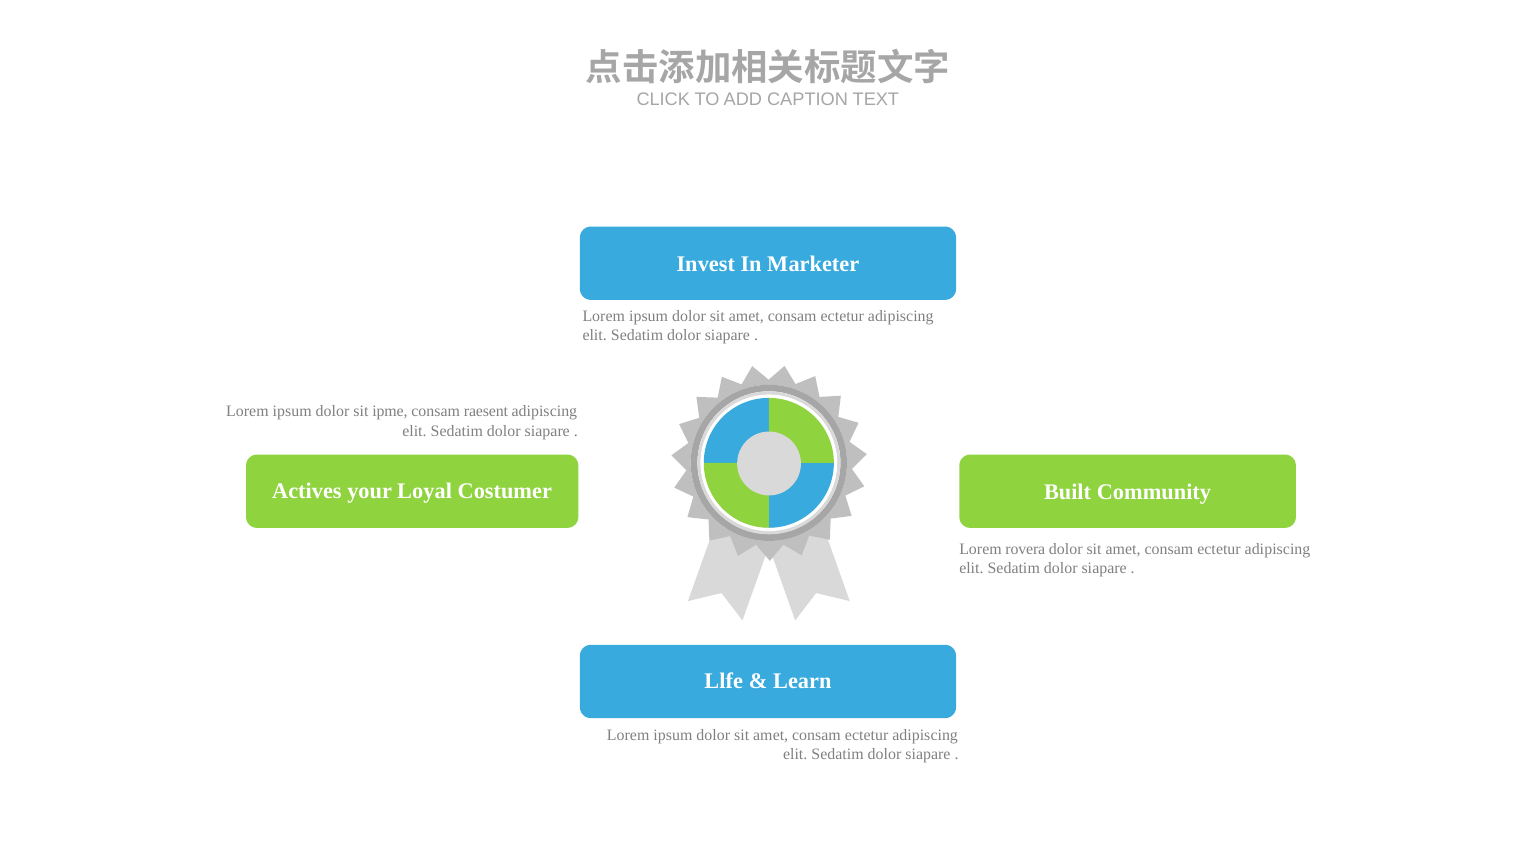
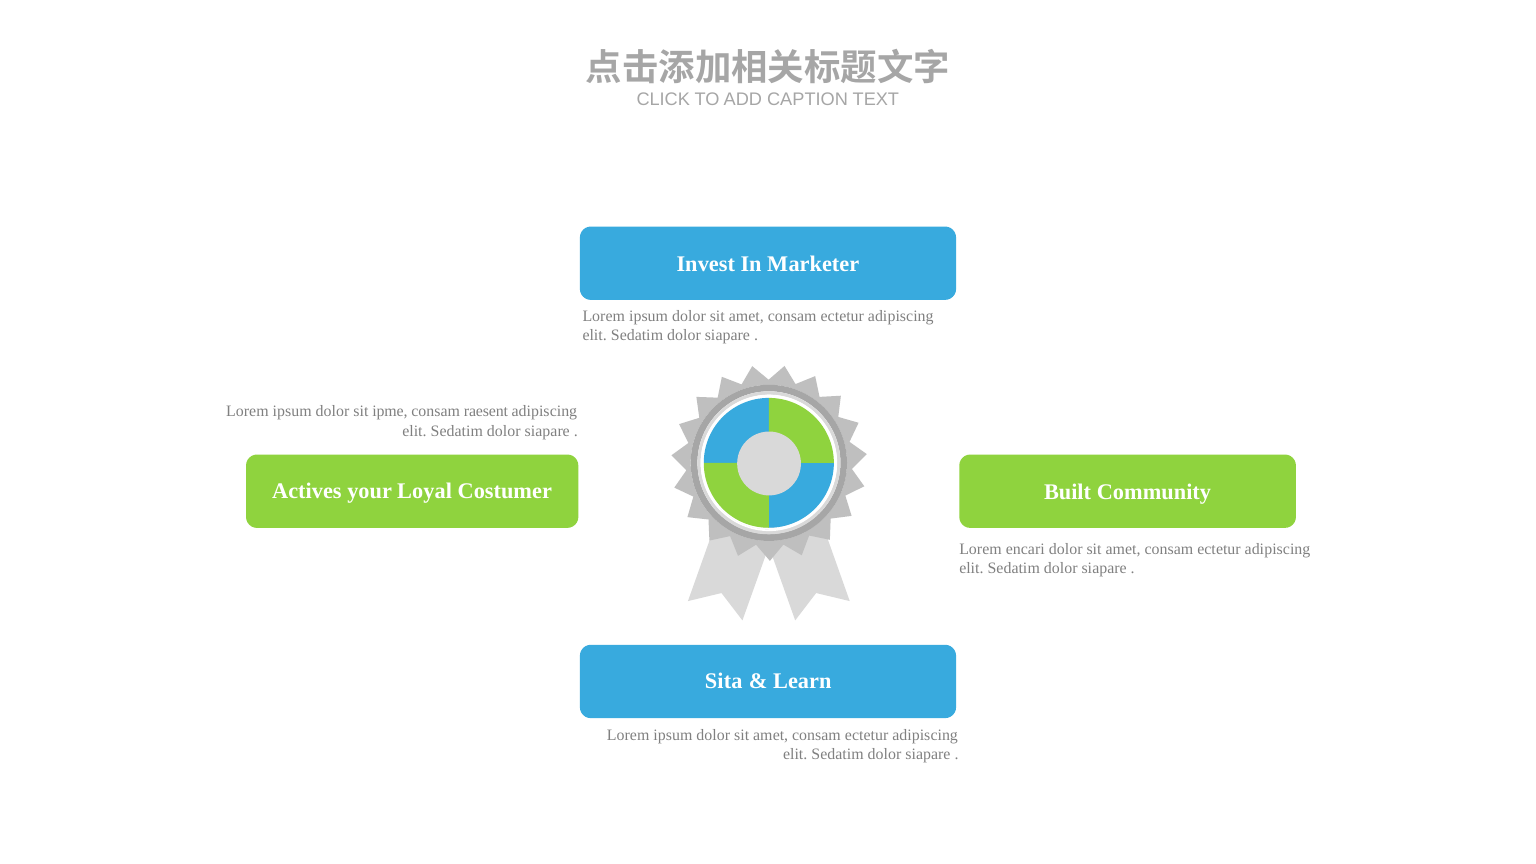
rovera: rovera -> encari (1025, 549)
Llfe: Llfe -> Sita (724, 682)
